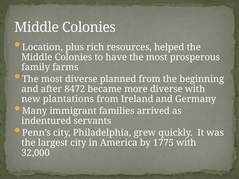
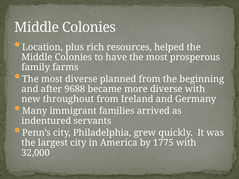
8472: 8472 -> 9688 (75, 89)
plantations: plantations -> throughout (68, 99)
